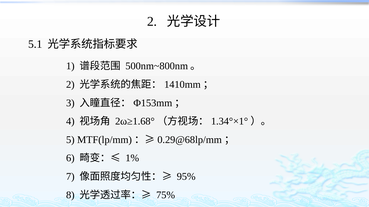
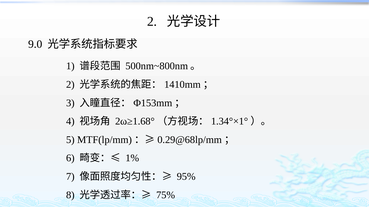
5.1: 5.1 -> 9.0 (35, 44)
